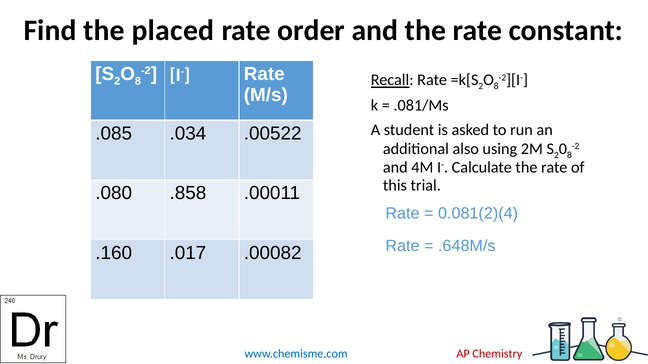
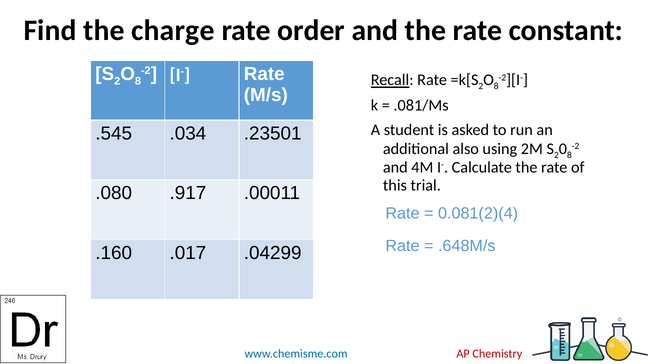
placed: placed -> charge (173, 30)
.085: .085 -> .545 (114, 134)
.00522: .00522 -> .23501 (273, 134)
.858: .858 -> .917 (188, 193)
.00082: .00082 -> .04299 (273, 253)
